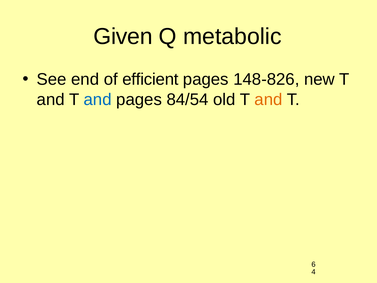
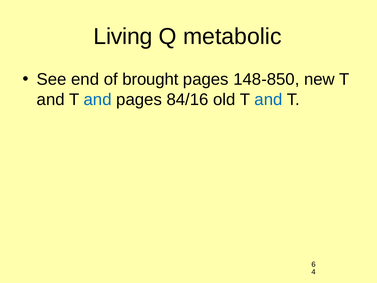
Given: Given -> Living (123, 36)
efficient: efficient -> brought (150, 79)
148-826: 148-826 -> 148-850 (266, 79)
84/54: 84/54 -> 84/16 (188, 99)
and colour: orange -> blue (268, 99)
